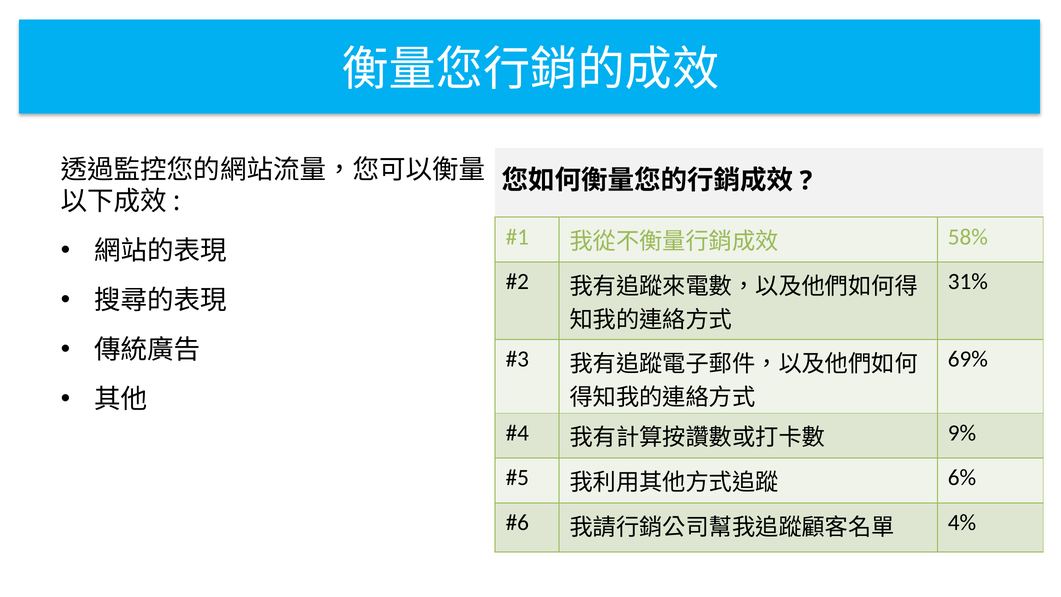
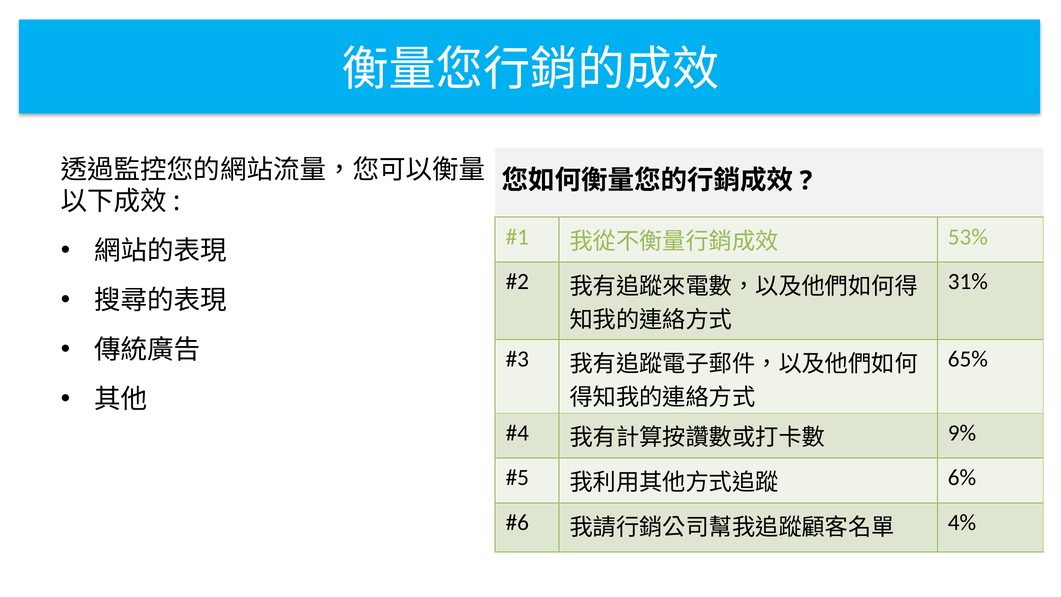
58%: 58% -> 53% (968, 237)
69%: 69% -> 65% (968, 359)
